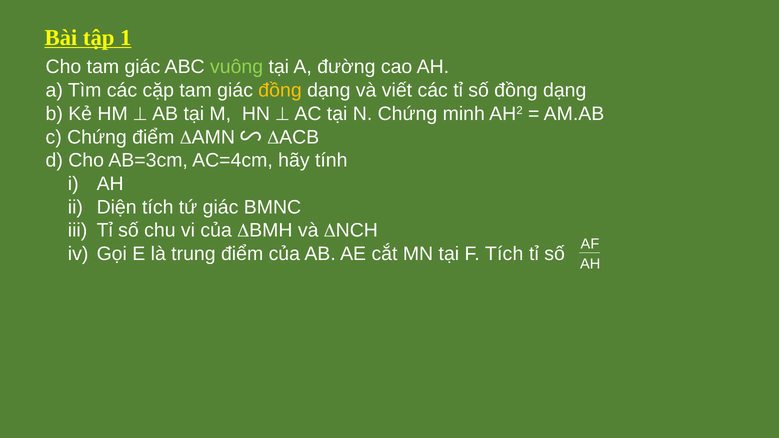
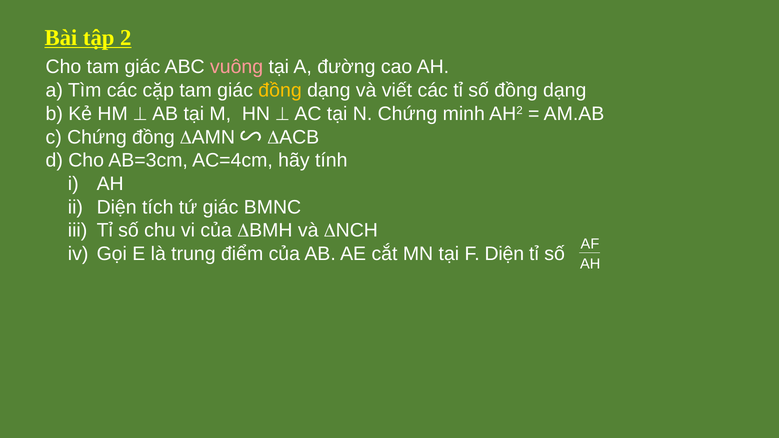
1: 1 -> 2 (126, 38)
vuông colour: light green -> pink (237, 67)
Chứng điểm: điểm -> đồng (153, 137)
F Tích: Tích -> Diện (504, 254)
